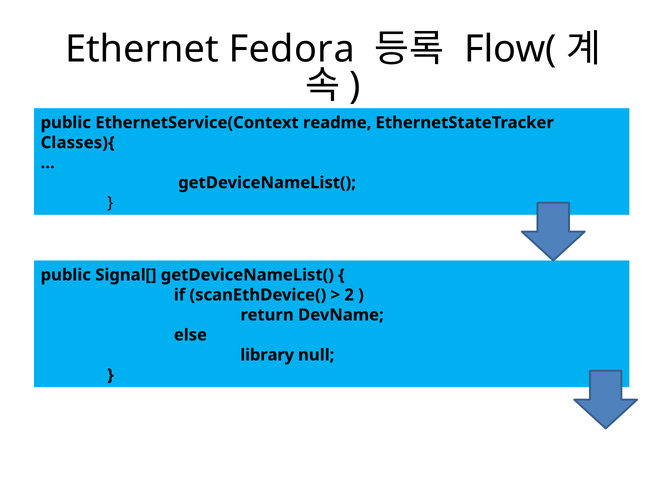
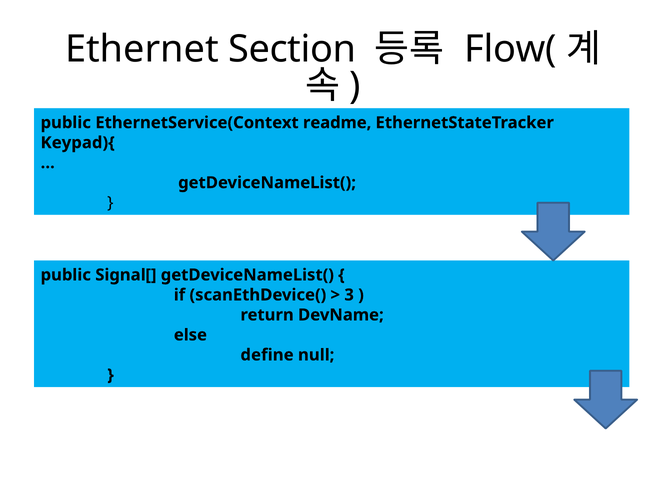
Fedora: Fedora -> Section (292, 49)
Classes){: Classes){ -> Keypad){ (78, 143)
2: 2 -> 3 (349, 295)
library: library -> define (267, 355)
